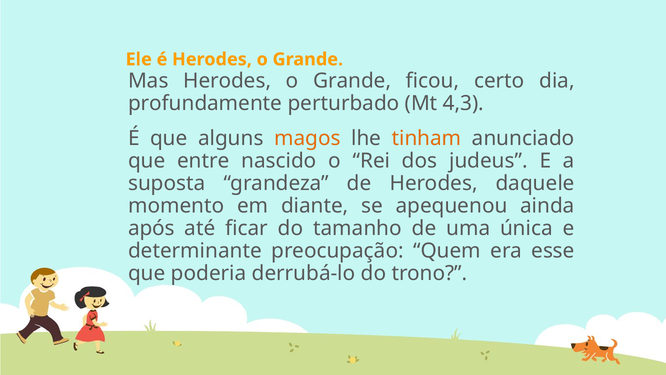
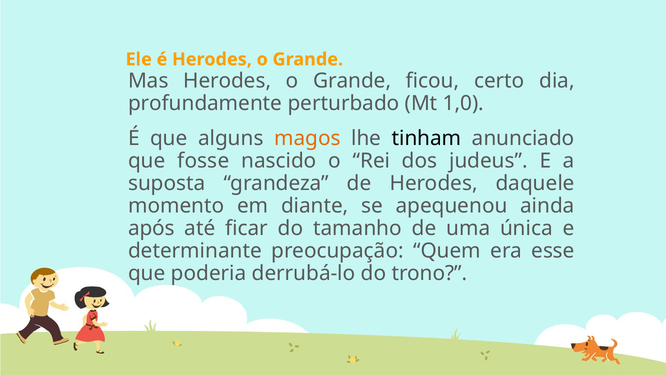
4,3: 4,3 -> 1,0 (463, 103)
tinham colour: orange -> black (427, 138)
entre: entre -> fosse (203, 161)
